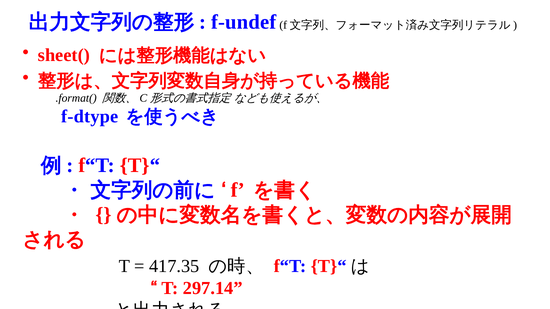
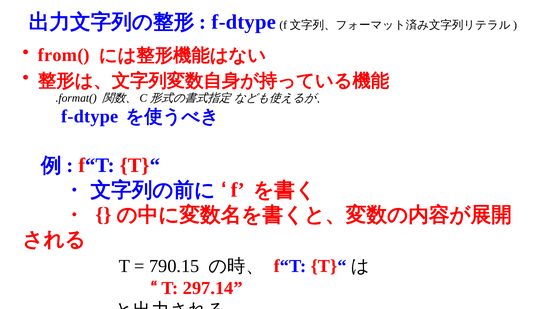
f-undef: f-undef -> f-dtype (244, 22)
sheet(: sheet( -> from( (64, 55)
417.35: 417.35 -> 790.15 (174, 266)
